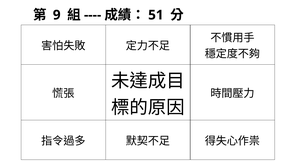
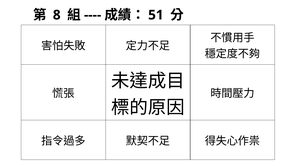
9: 9 -> 8 (57, 15)
